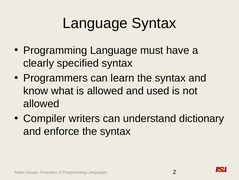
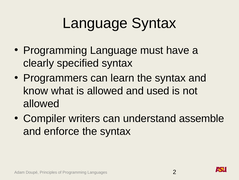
dictionary: dictionary -> assemble (202, 118)
